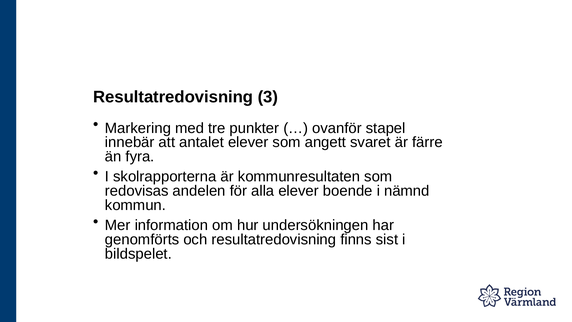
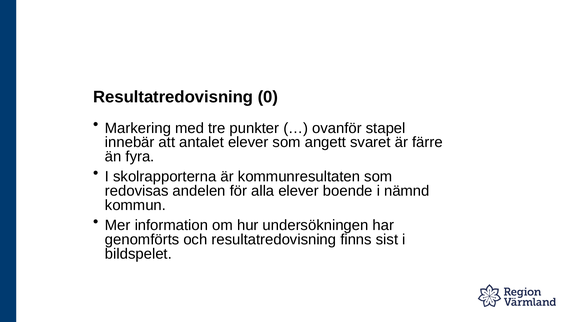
3: 3 -> 0 (268, 97)
